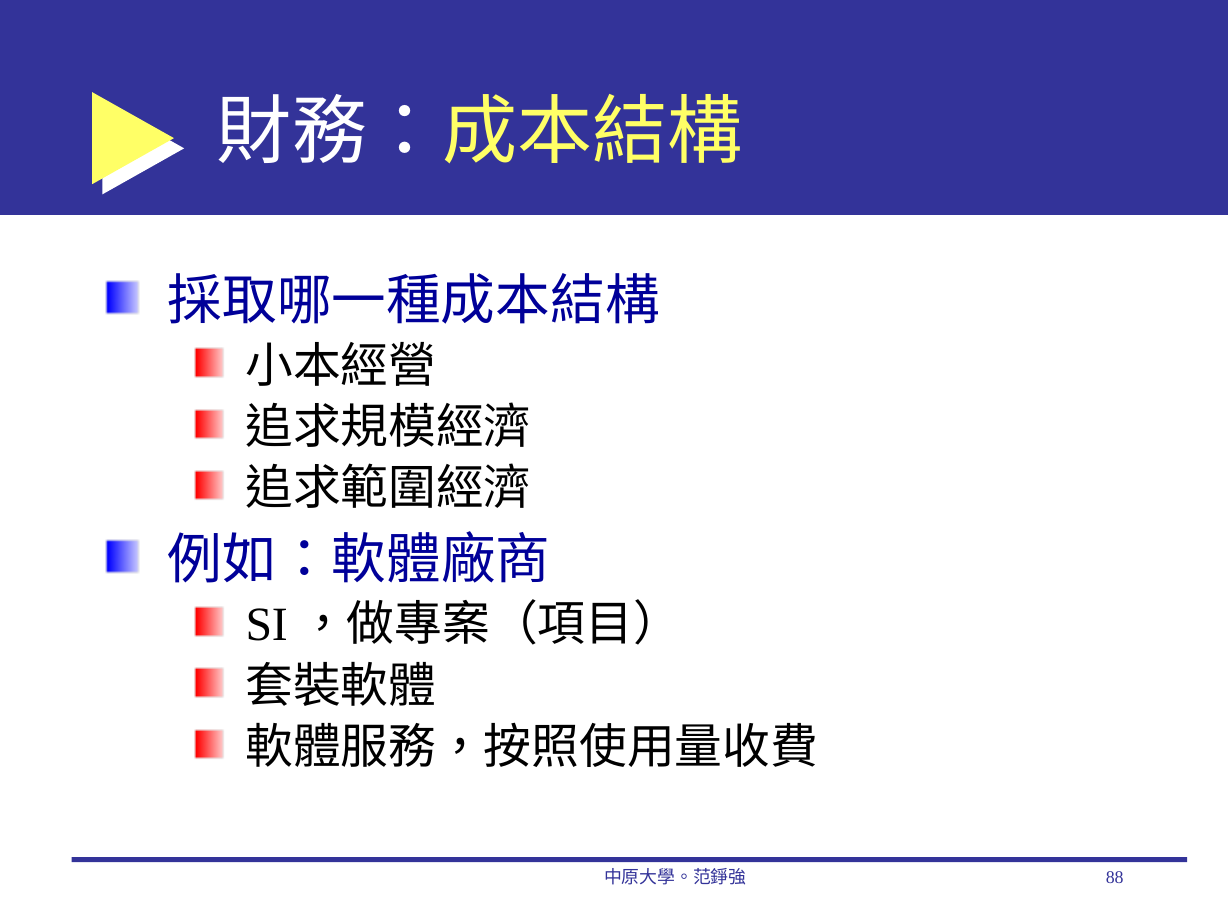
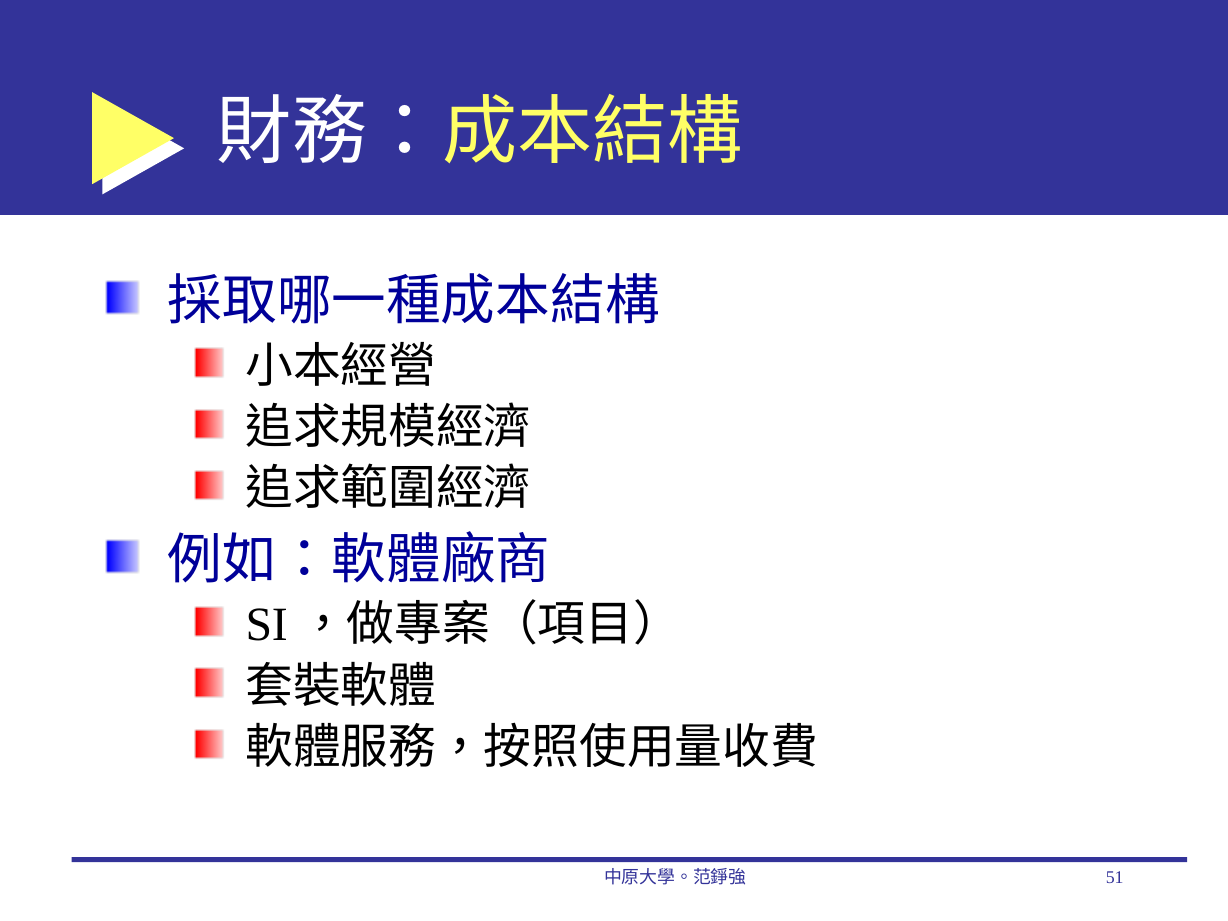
88: 88 -> 51 (1115, 878)
